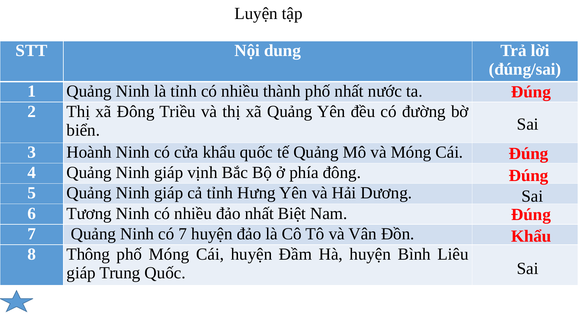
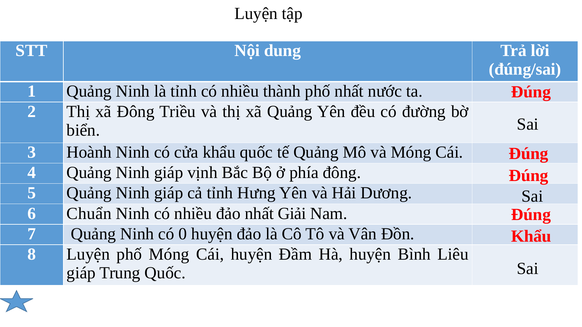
Tương: Tương -> Chuẩn (89, 214)
Biệt: Biệt -> Giải (292, 214)
có 7: 7 -> 0 (183, 234)
8 Thông: Thông -> Luyện (88, 254)
